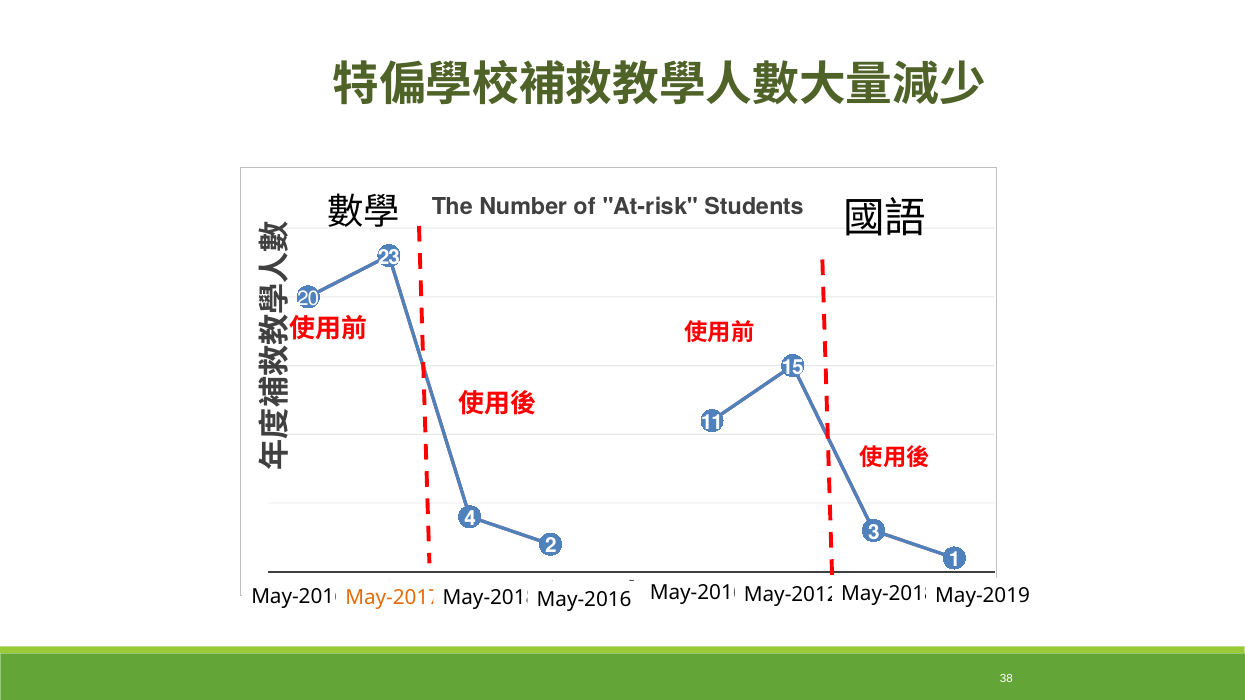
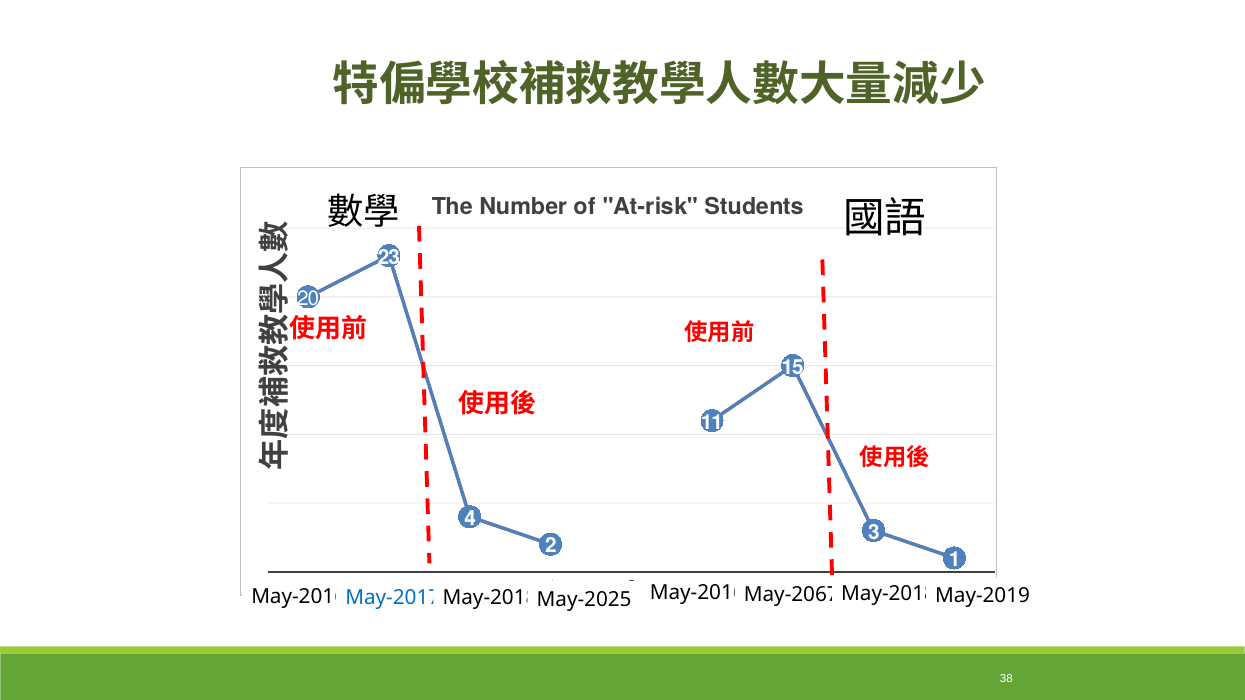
May-2012: May-2012 -> May-2067 (791, 595)
May-2017 colour: orange -> blue (393, 598)
May-2016: May-2016 -> May-2025 (584, 600)
